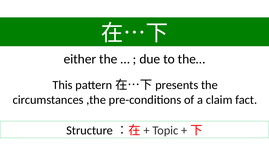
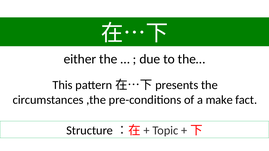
claim: claim -> make (219, 100)
